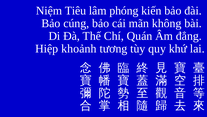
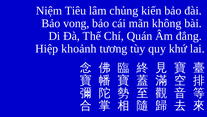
phóng: phóng -> chủng (124, 11)
cúng: cúng -> vong (76, 23)
